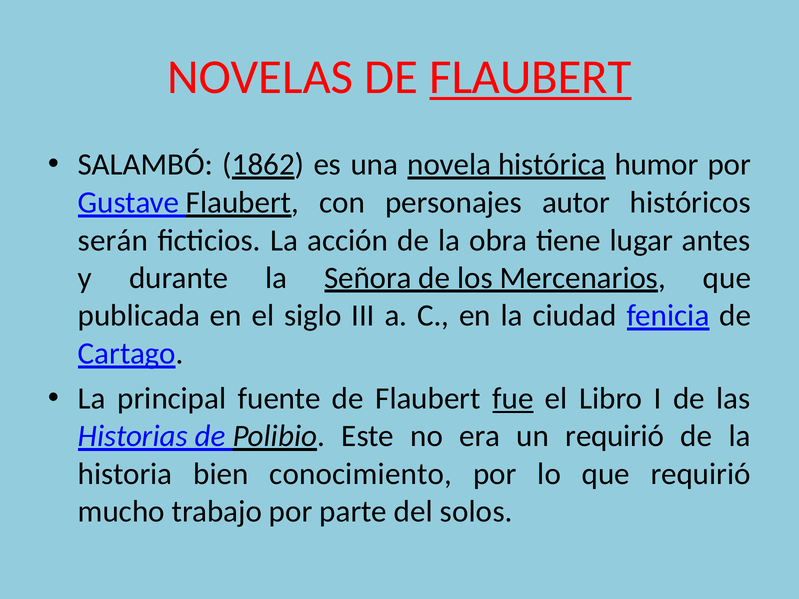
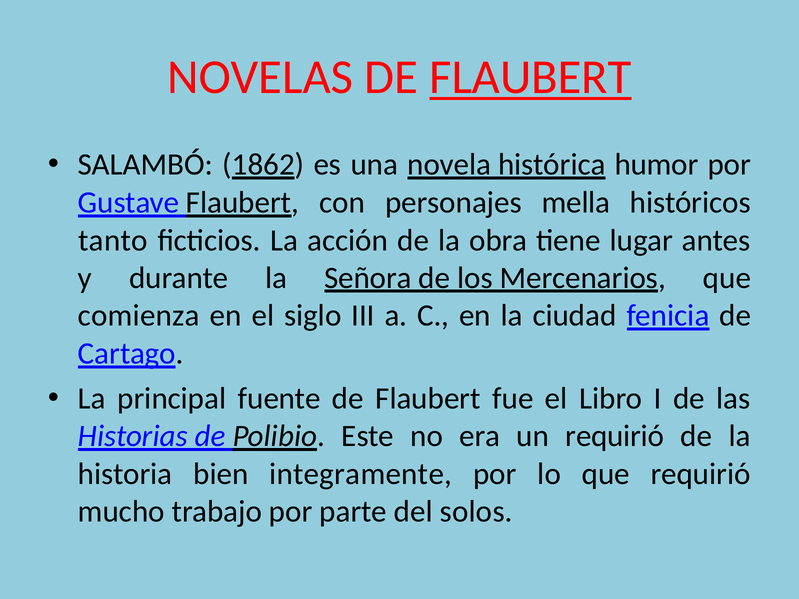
autor: autor -> mella (576, 203)
serán: serán -> tanto (113, 241)
publicada: publicada -> comienza (139, 316)
fue underline: present -> none (513, 399)
conocimiento: conocimiento -> integramente (361, 474)
